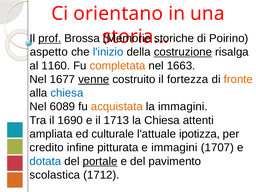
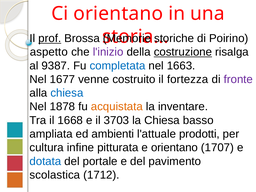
l'inizio colour: blue -> purple (108, 52)
1160: 1160 -> 9387 (56, 66)
completata colour: orange -> blue (118, 66)
venne underline: present -> none (94, 79)
fronte colour: orange -> purple (238, 79)
6089: 6089 -> 1878 (62, 107)
la immagini: immagini -> inventare (183, 107)
1690: 1690 -> 1668 (70, 120)
1713: 1713 -> 3703 (116, 120)
attenti: attenti -> basso (198, 120)
culturale: culturale -> ambienti (113, 134)
ipotizza: ipotizza -> prodotti (199, 134)
credito: credito -> cultura (47, 148)
e immagini: immagini -> orientano (174, 148)
portale underline: present -> none (100, 161)
